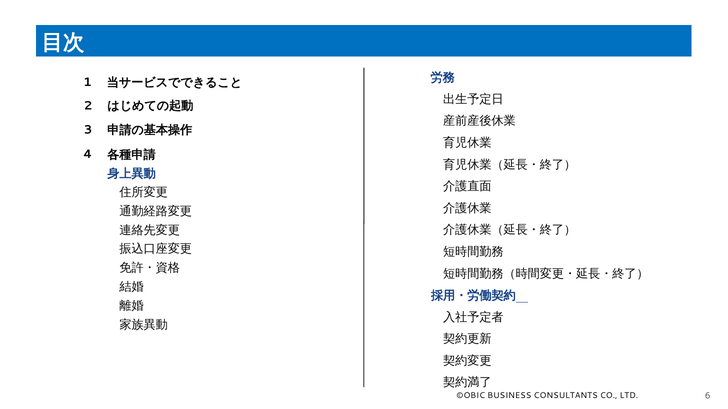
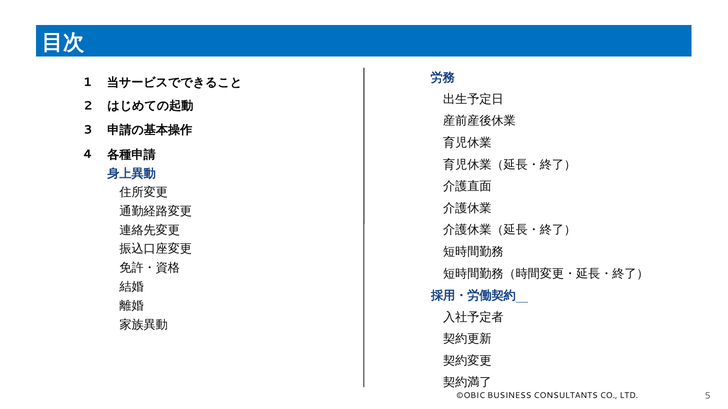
6: 6 -> 5 (708, 396)
